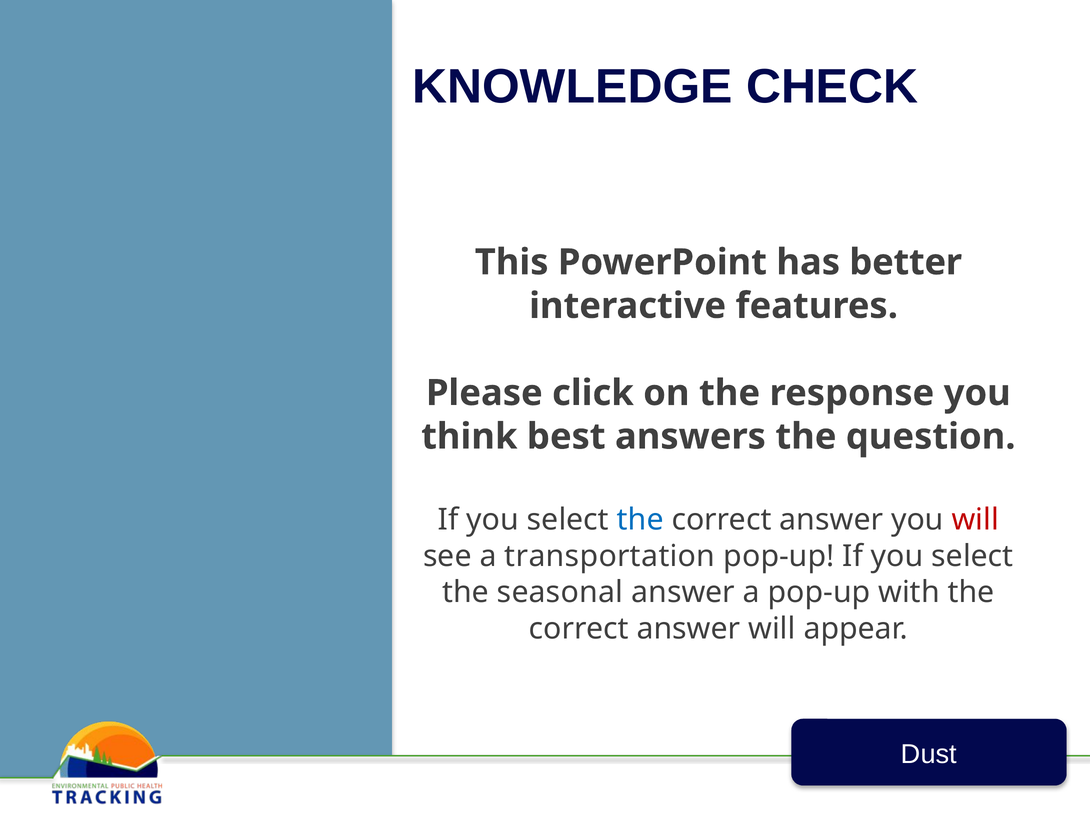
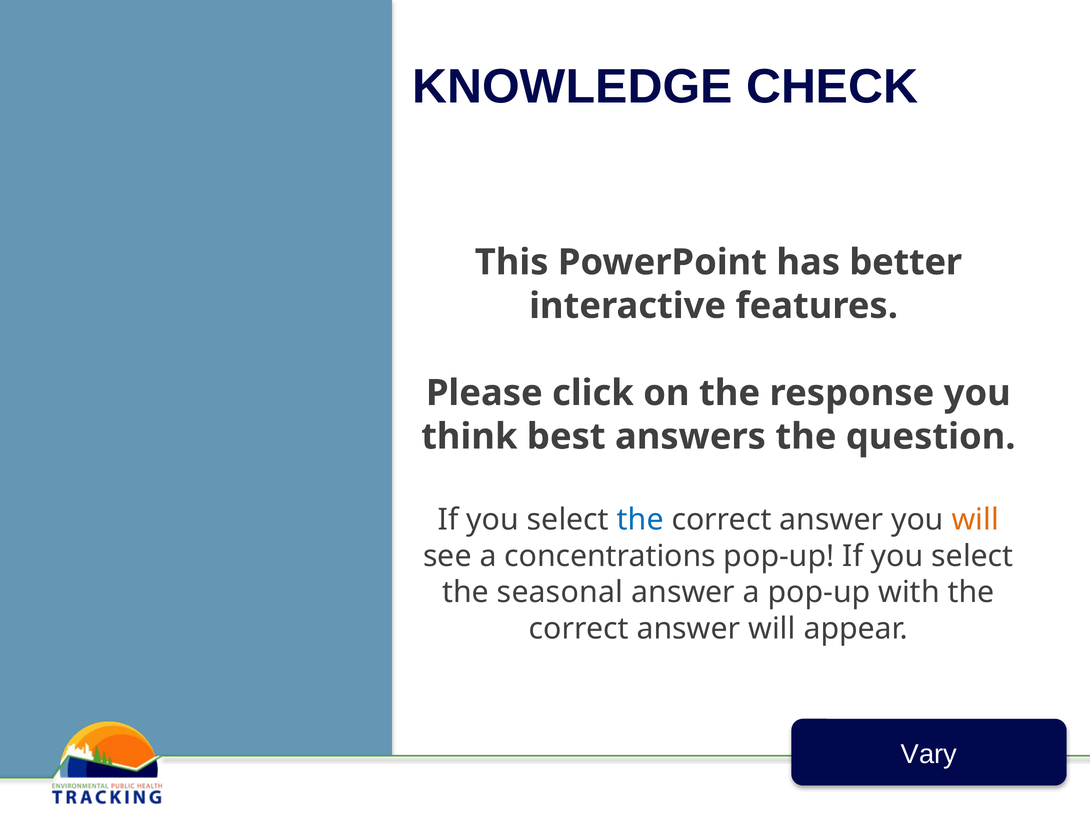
will colour: red -> orange (975, 520)
transportation: transportation -> concentrations (610, 556)
Dust: Dust -> Vary (929, 754)
